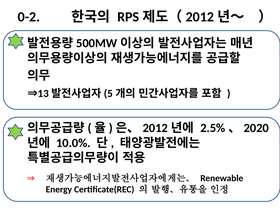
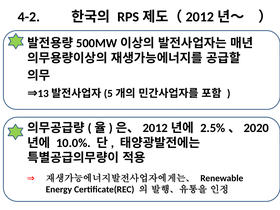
0-2: 0-2 -> 4-2 (29, 17)
